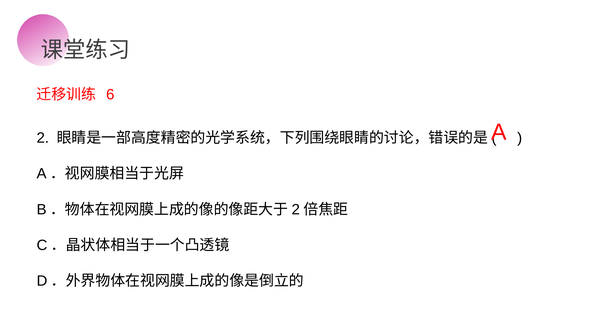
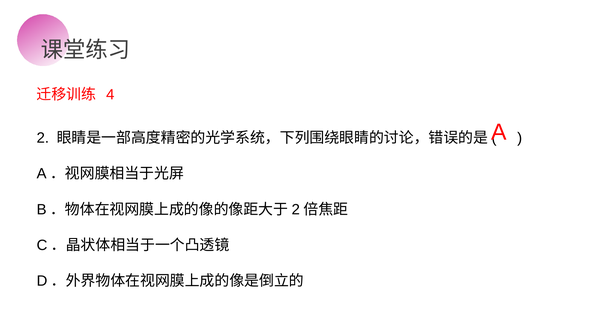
6: 6 -> 4 (110, 95)
